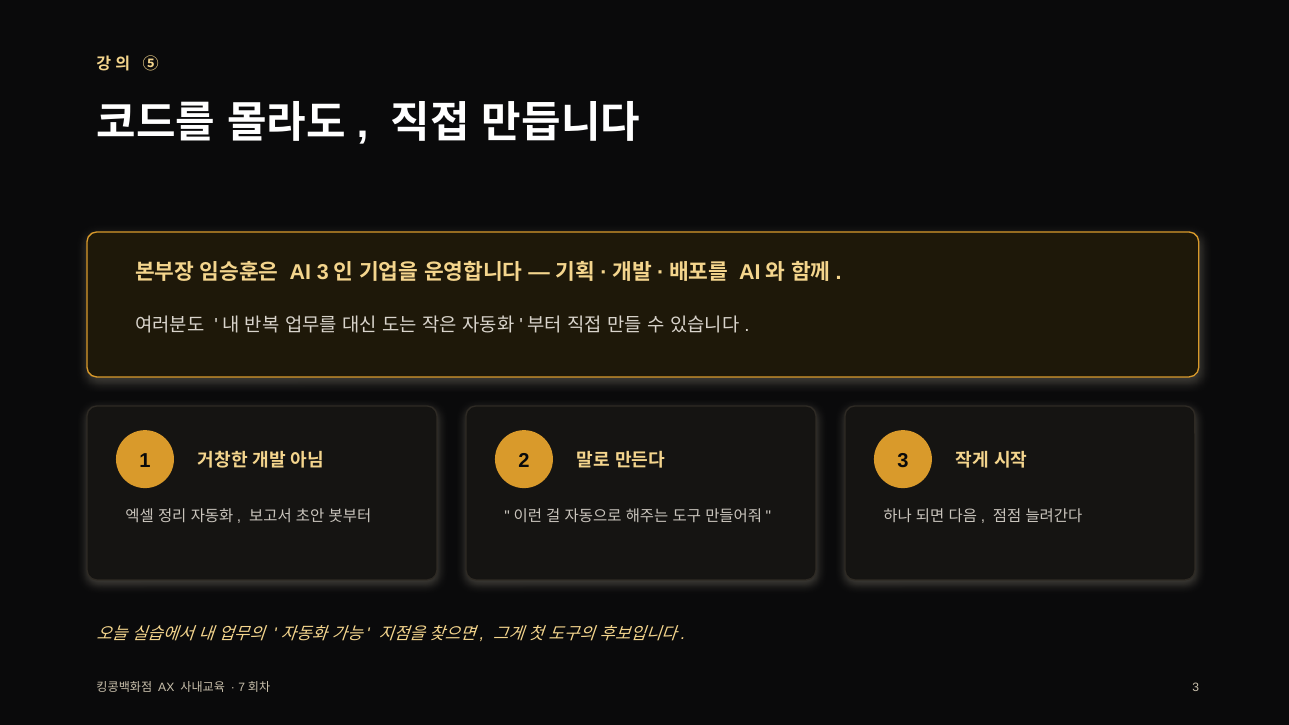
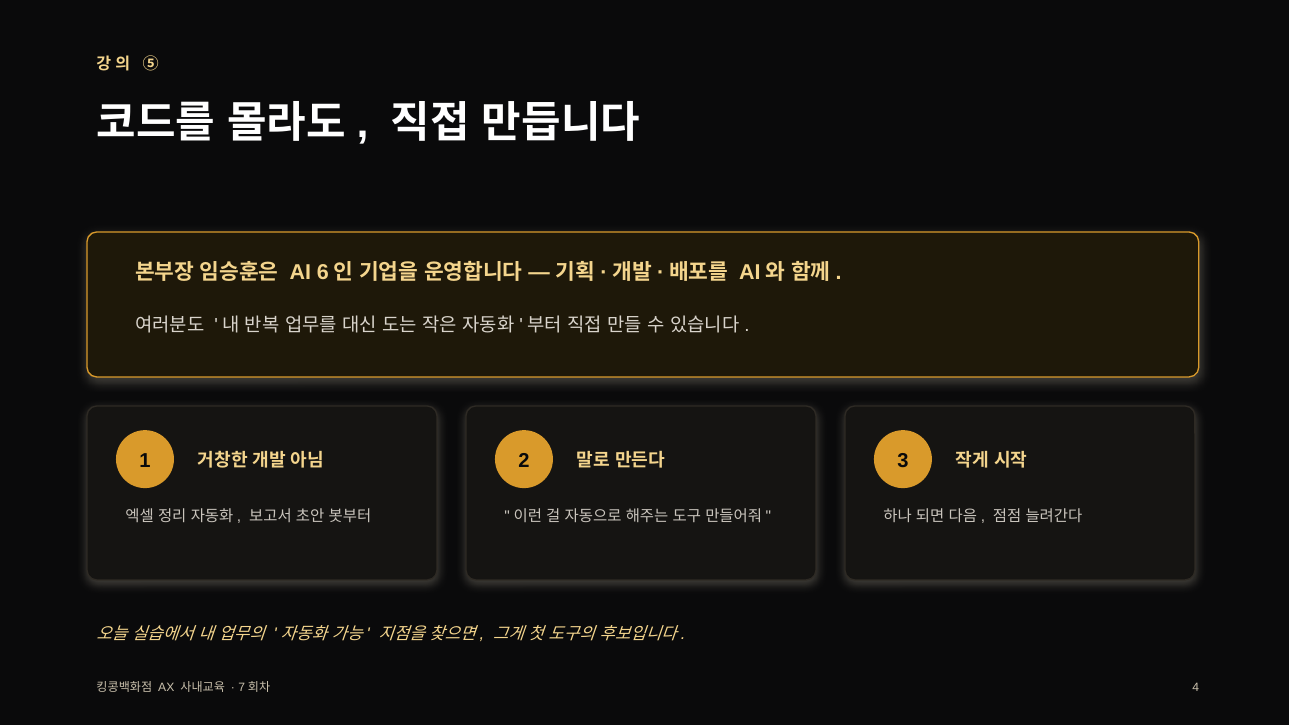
AI 3: 3 -> 6 (323, 272)
3: 3 -> 4 (1196, 687)
